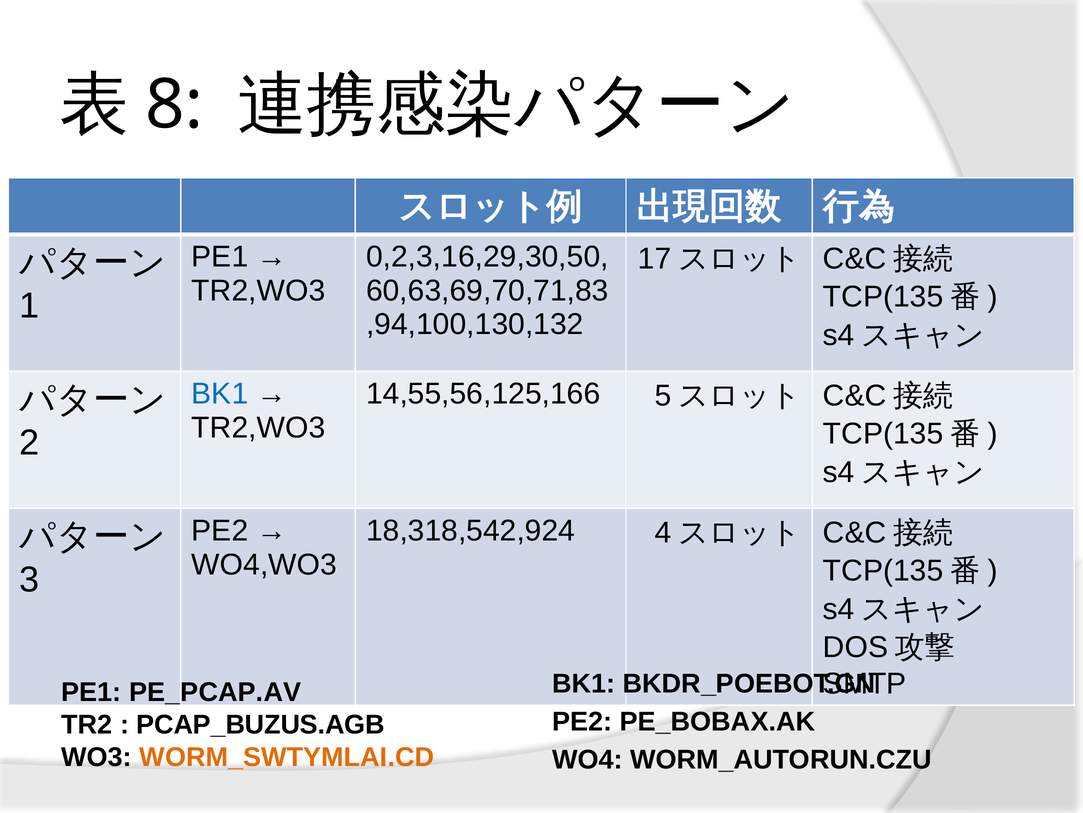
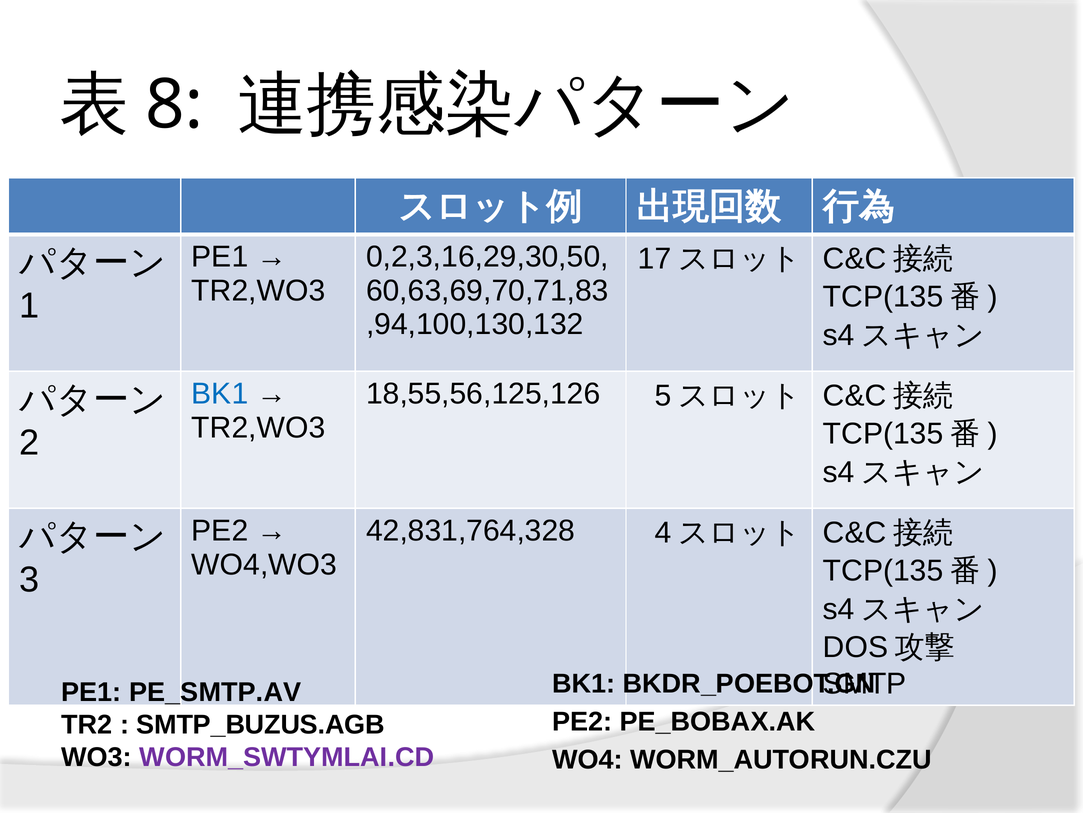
14,55,56,125,166: 14,55,56,125,166 -> 18,55,56,125,126 (483, 394)
18,318,542,924: 18,318,542,924 -> 42,831,764,328 (471, 530)
PE_PCAP.AV: PE_PCAP.AV -> PE_SMTP.AV (215, 692)
PCAP_BUZUS.AGB: PCAP_BUZUS.AGB -> SMTP_BUZUS.AGB (261, 724)
WORM_SWTYMLAI.CD colour: orange -> purple (287, 757)
